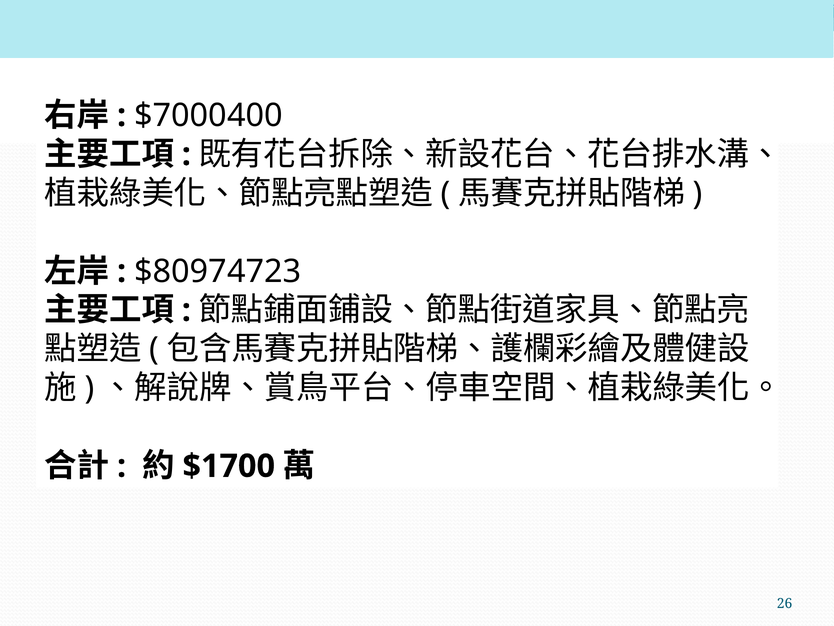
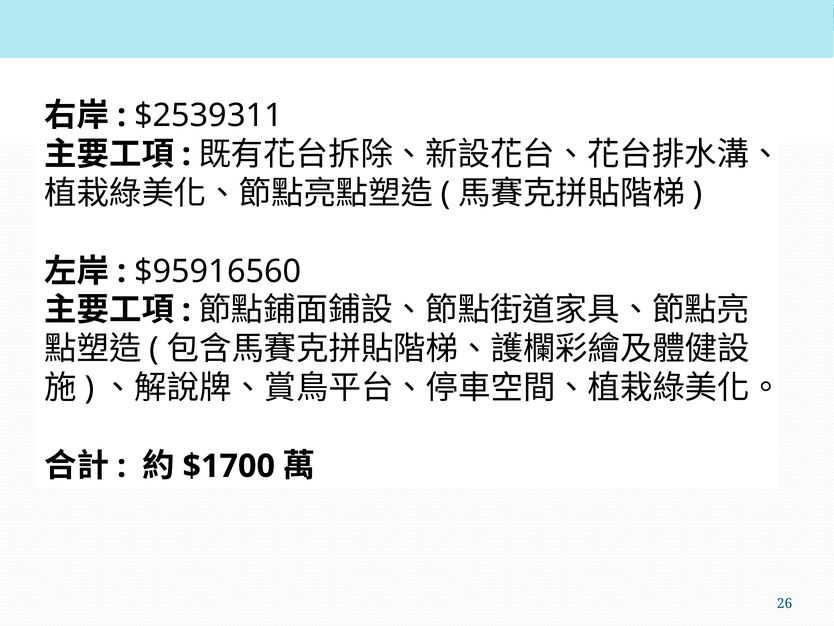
$7000400: $7000400 -> $2539311 (209, 115)
$80974723: $80974723 -> $95916560 (218, 271)
